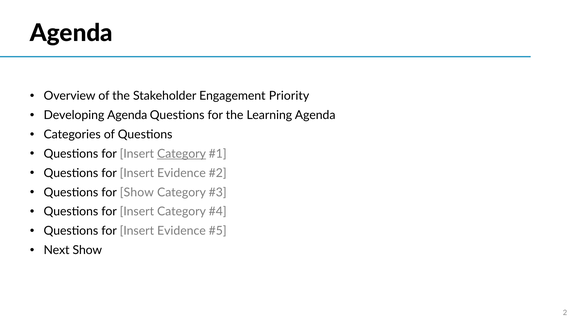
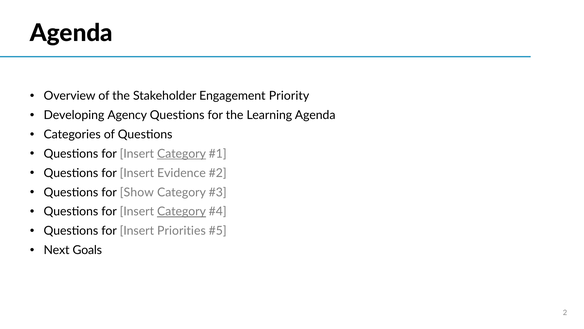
Developing Agenda: Agenda -> Agency (127, 115)
Category underline: none -> present (182, 211)
Evidence: Evidence -> Priorities (181, 231)
Next Show: Show -> Goals (87, 250)
